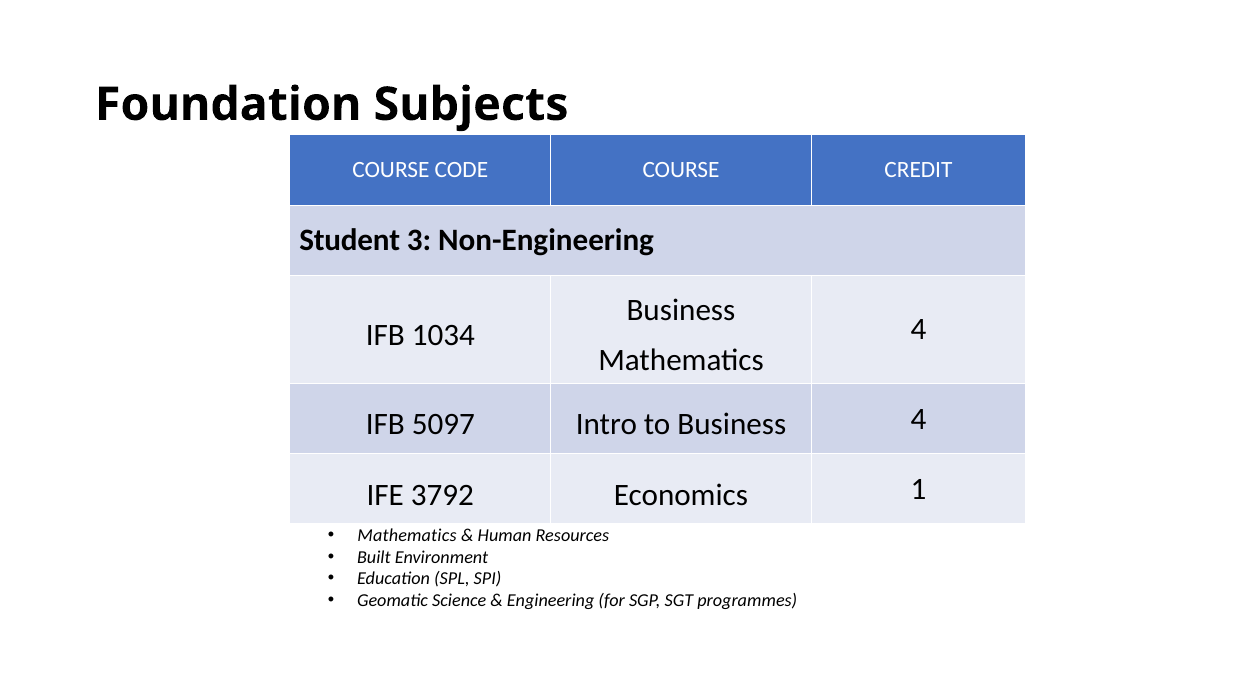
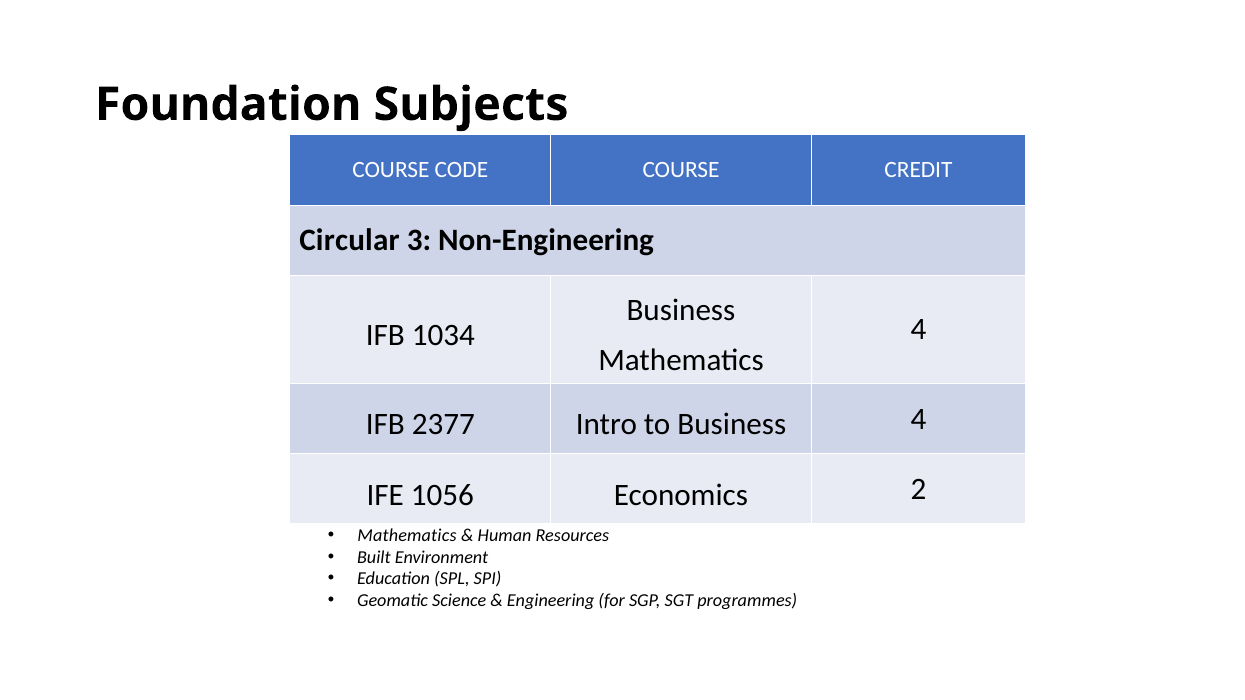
Student: Student -> Circular (349, 241)
5097: 5097 -> 2377 (443, 425)
3792: 3792 -> 1056 (442, 495)
1: 1 -> 2 (918, 489)
